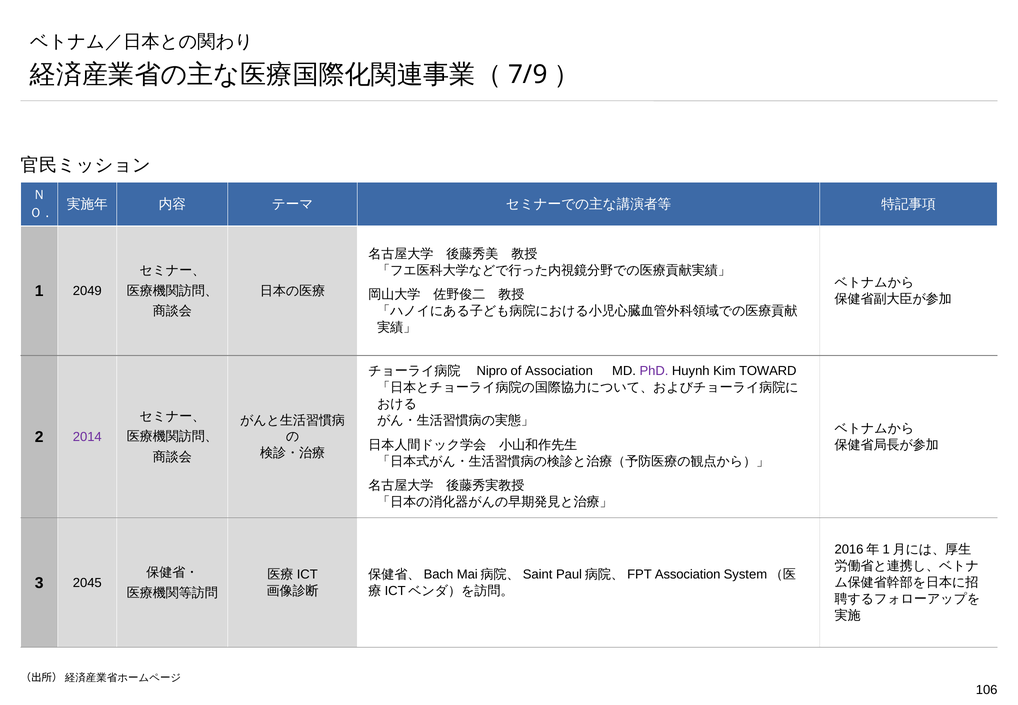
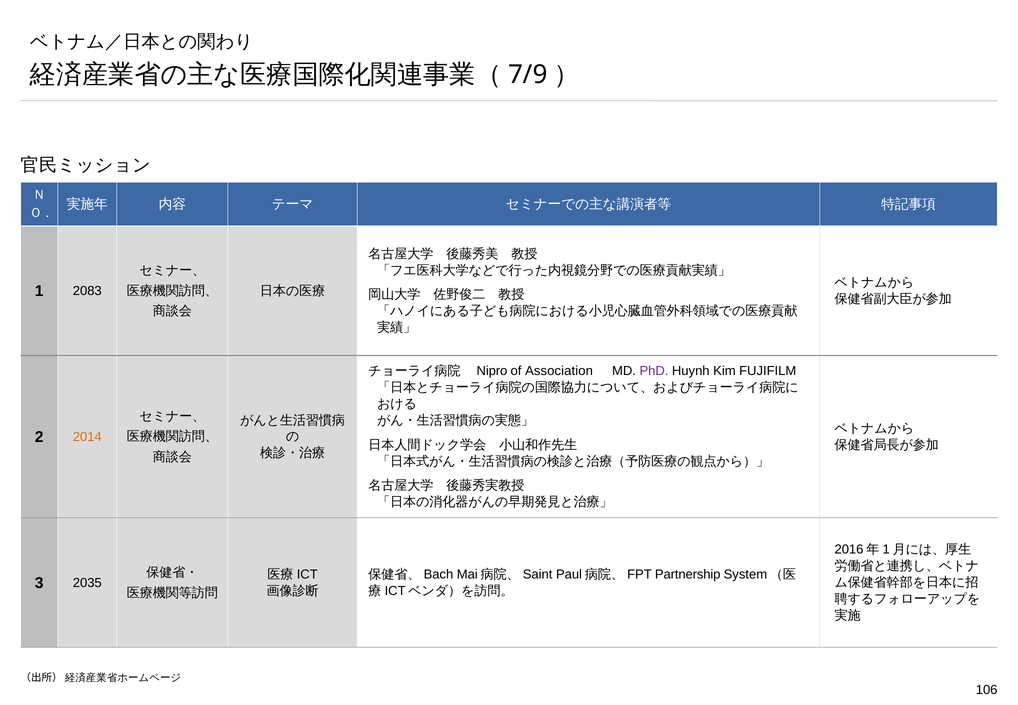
2049: 2049 -> 2083 (87, 291)
TOWARD: TOWARD -> FUJIFILM (768, 371)
2014 colour: purple -> orange (87, 437)
Association: Association -> Partnership (688, 574)
2045: 2045 -> 2035 (87, 583)
